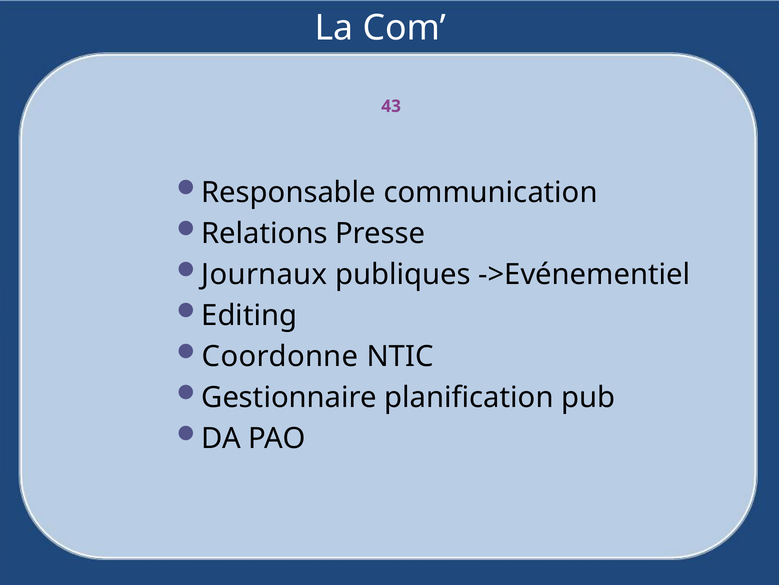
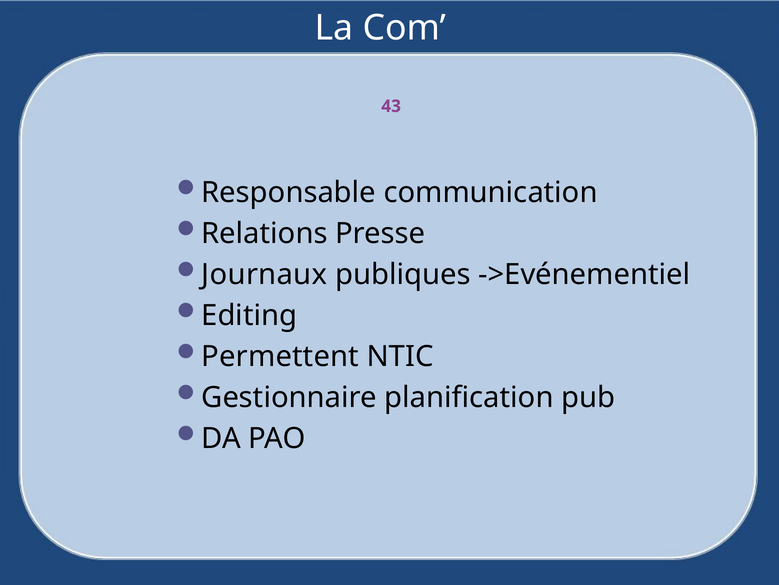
Coordonne: Coordonne -> Permettent (280, 356)
